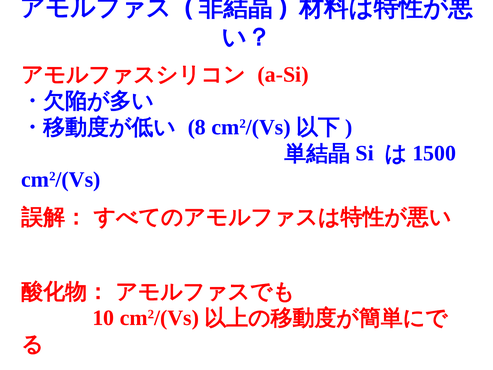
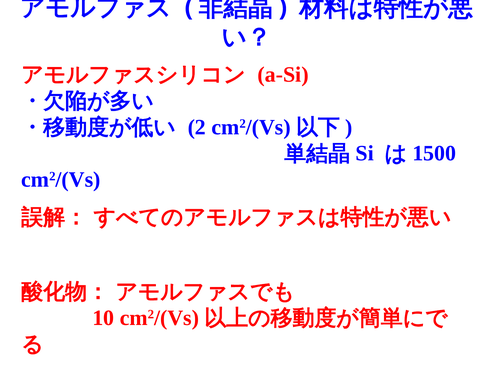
8: 8 -> 2 (197, 127)
